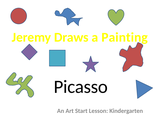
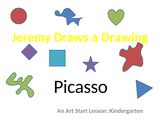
Painting: Painting -> Drawing (125, 37)
